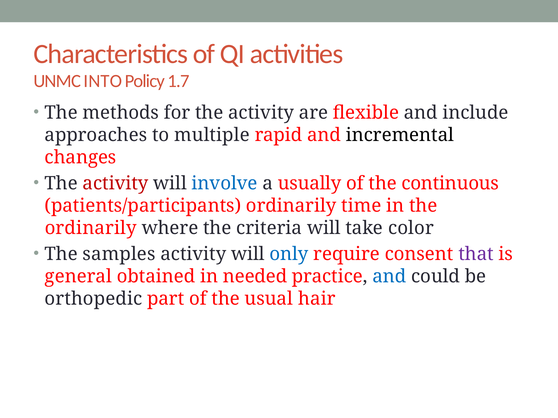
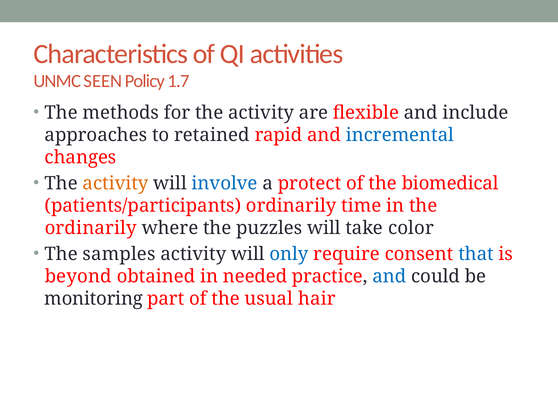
INTO: INTO -> SEEN (103, 81)
multiple: multiple -> retained (212, 135)
incremental colour: black -> blue (400, 135)
activity colour: red -> orange (116, 184)
usually: usually -> protect (310, 184)
continuous: continuous -> biomedical (450, 184)
criteria: criteria -> puzzles (269, 228)
that colour: purple -> blue (476, 254)
general: general -> beyond (78, 277)
orthopedic: orthopedic -> monitoring (94, 299)
